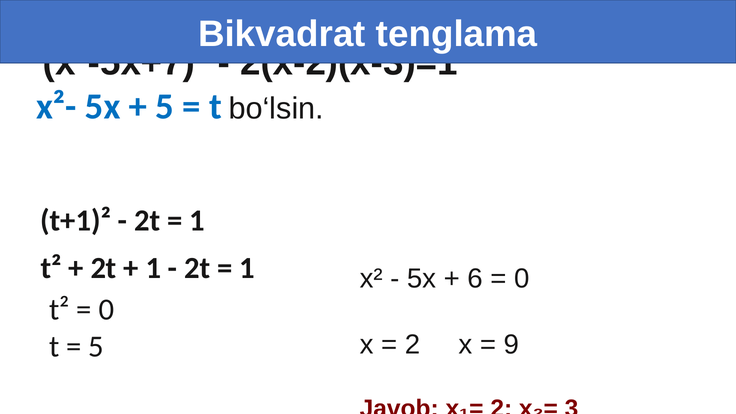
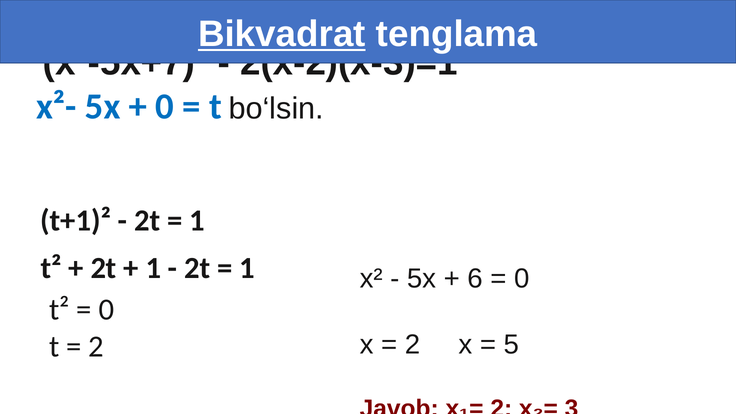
Bikvadrat underline: none -> present (282, 34)
5: 5 -> 0 (165, 107)
9: 9 -> 5 (511, 345)
5: 5 -> 2 (96, 347)
